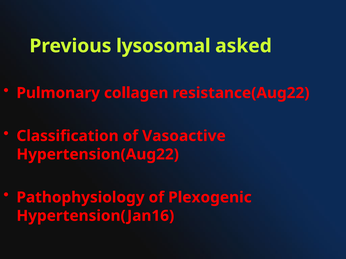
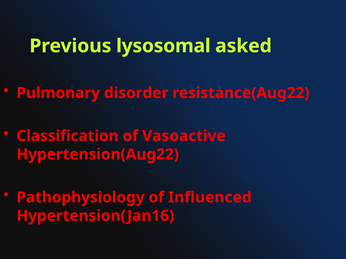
collagen: collagen -> disorder (136, 93)
Plexogenic: Plexogenic -> Influenced (210, 198)
